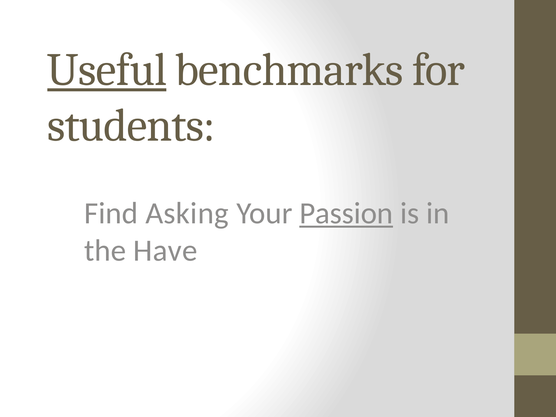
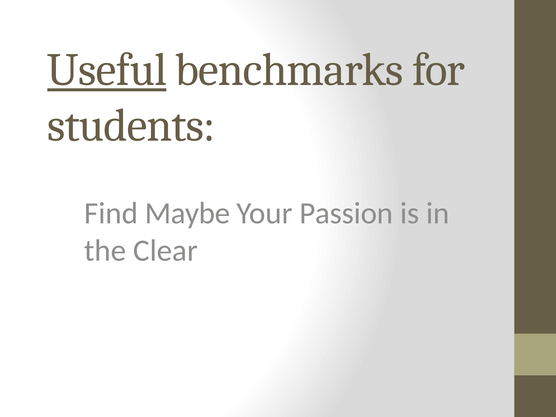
Asking: Asking -> Maybe (187, 213)
Passion underline: present -> none (346, 213)
Have: Have -> Clear (166, 250)
